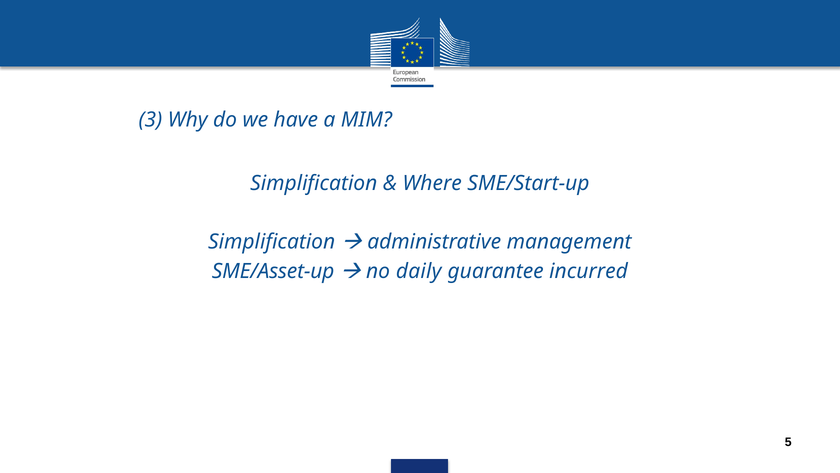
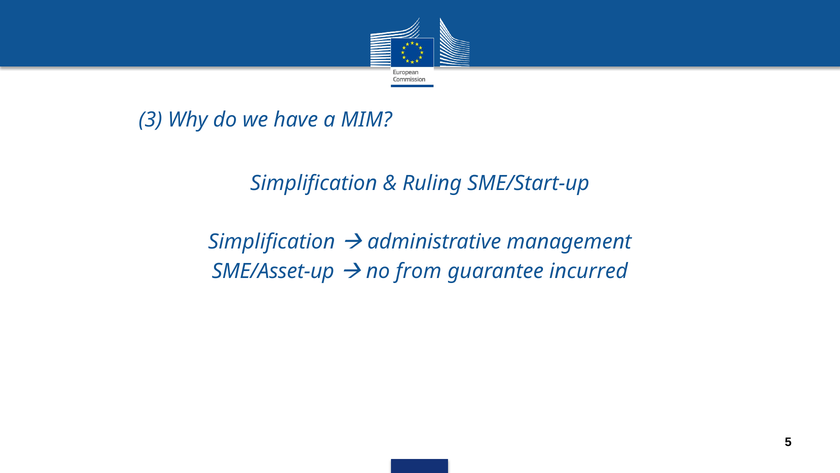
Where: Where -> Ruling (432, 183)
daily: daily -> from (419, 271)
